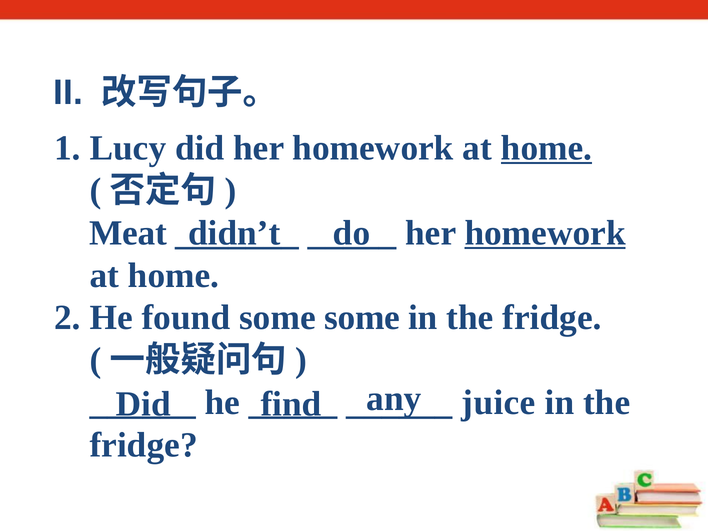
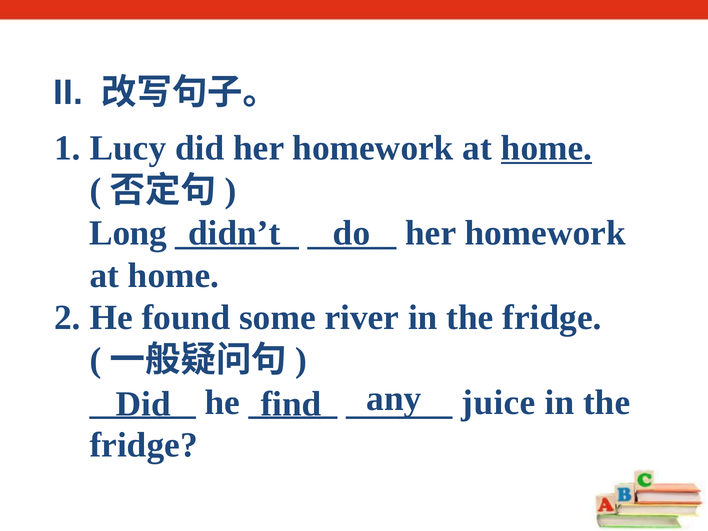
Meat: Meat -> Long (128, 233)
homework underline: present -> none (545, 233)
some some: some -> river (362, 318)
